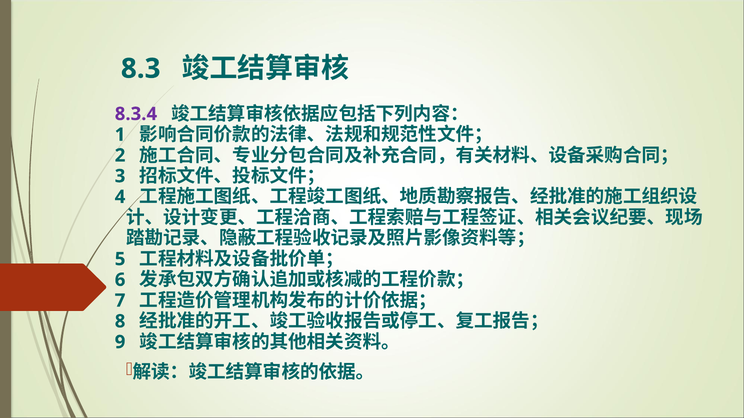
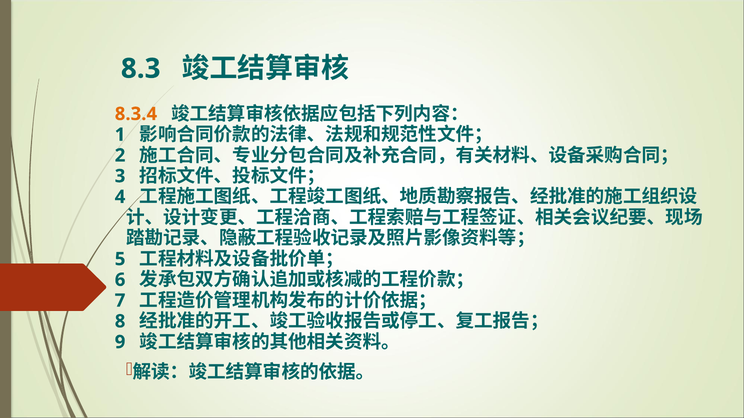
8.3.4 colour: purple -> orange (136, 114)
